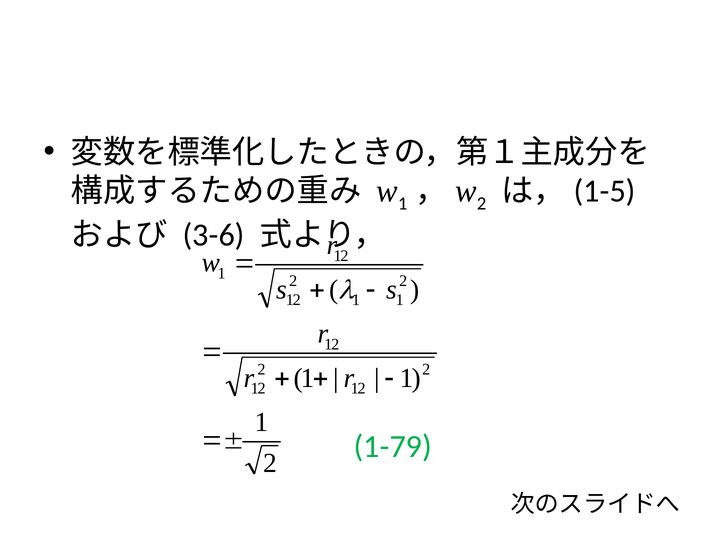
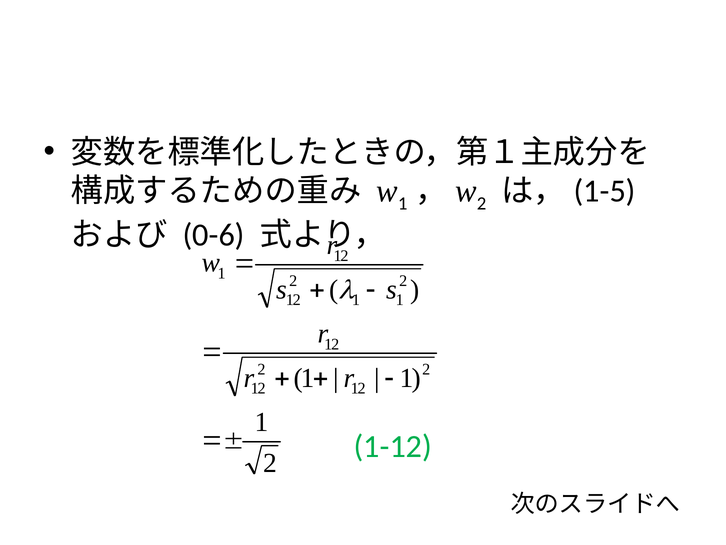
3-6: 3-6 -> 0-6 (214, 235)
1-79: 1-79 -> 1-12 (393, 446)
